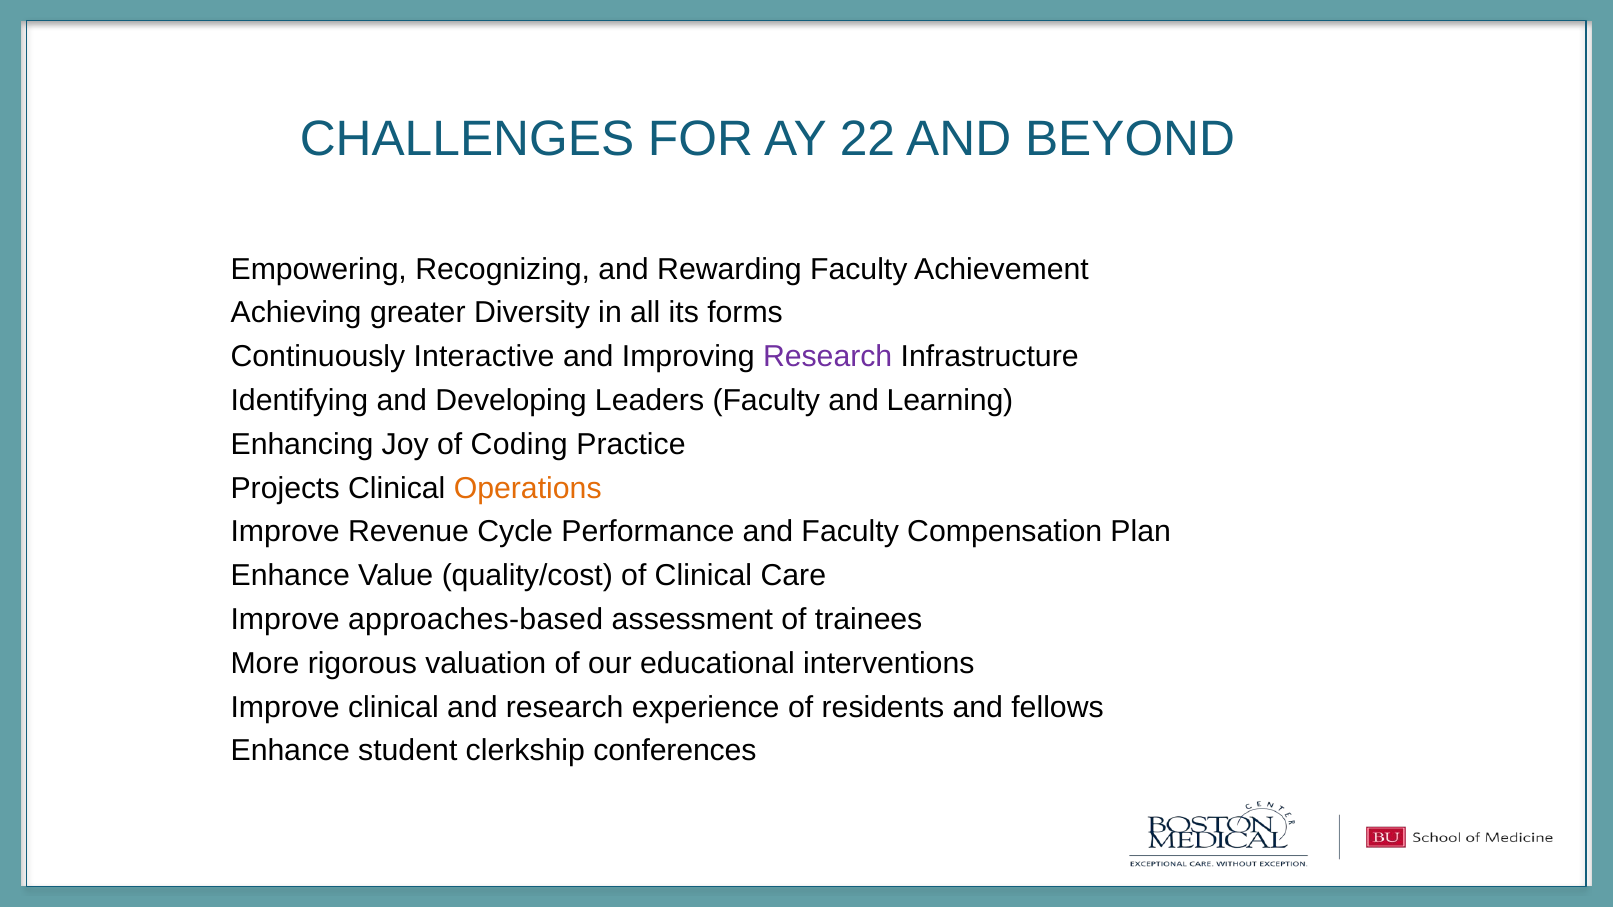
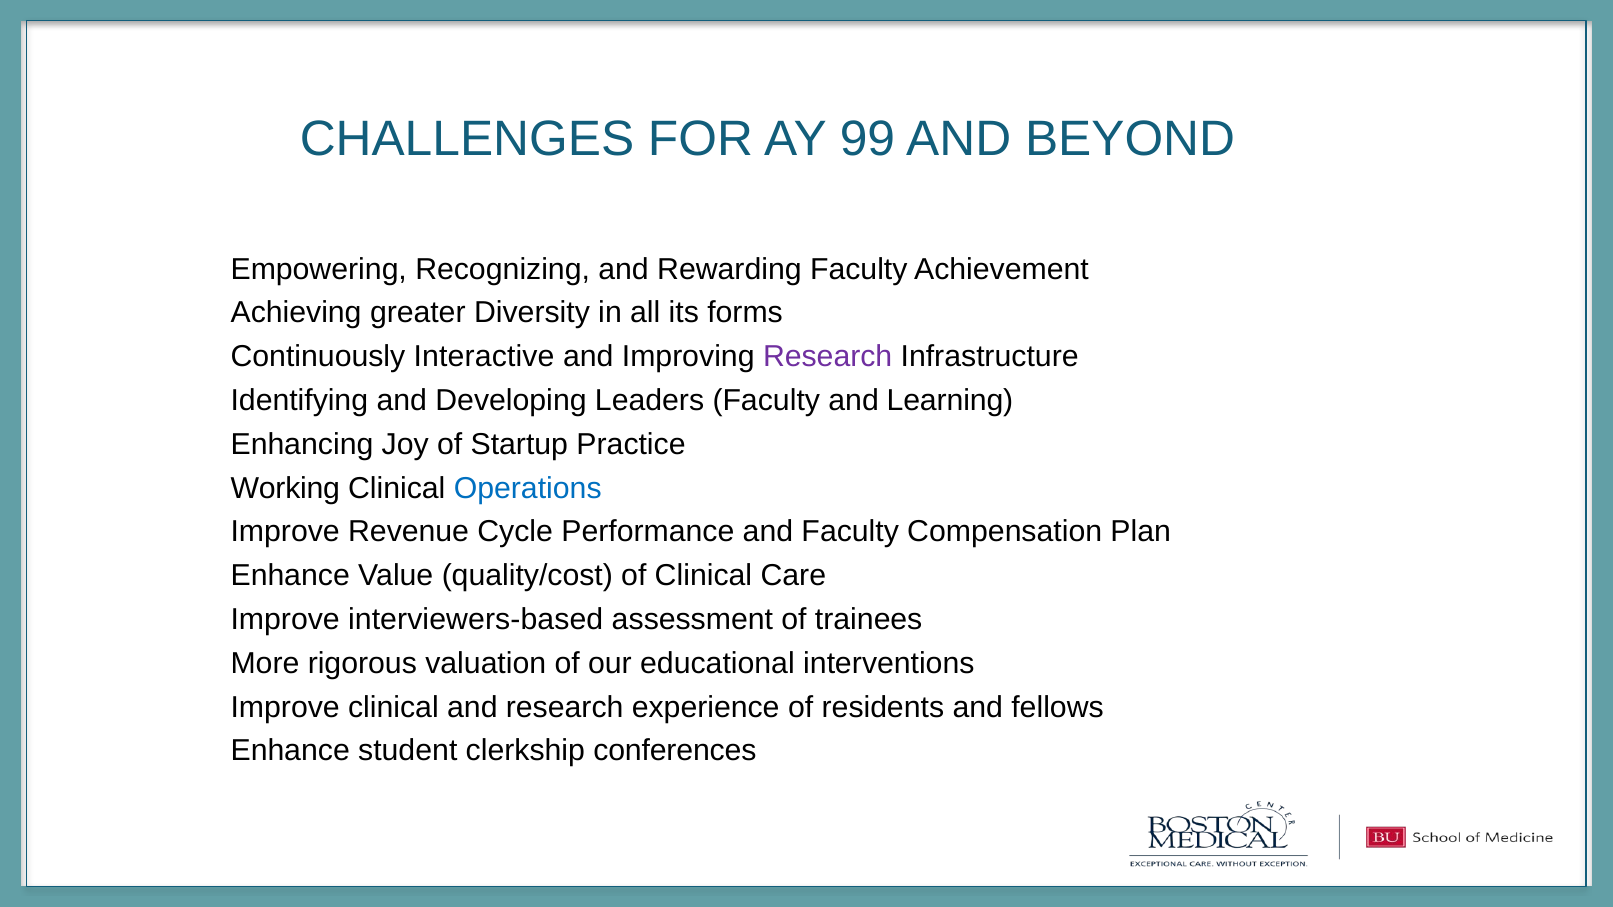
22: 22 -> 99 (867, 140)
Coding: Coding -> Startup (519, 444)
Projects: Projects -> Working (285, 488)
Operations colour: orange -> blue (528, 488)
approaches-based: approaches-based -> interviewers-based (476, 620)
